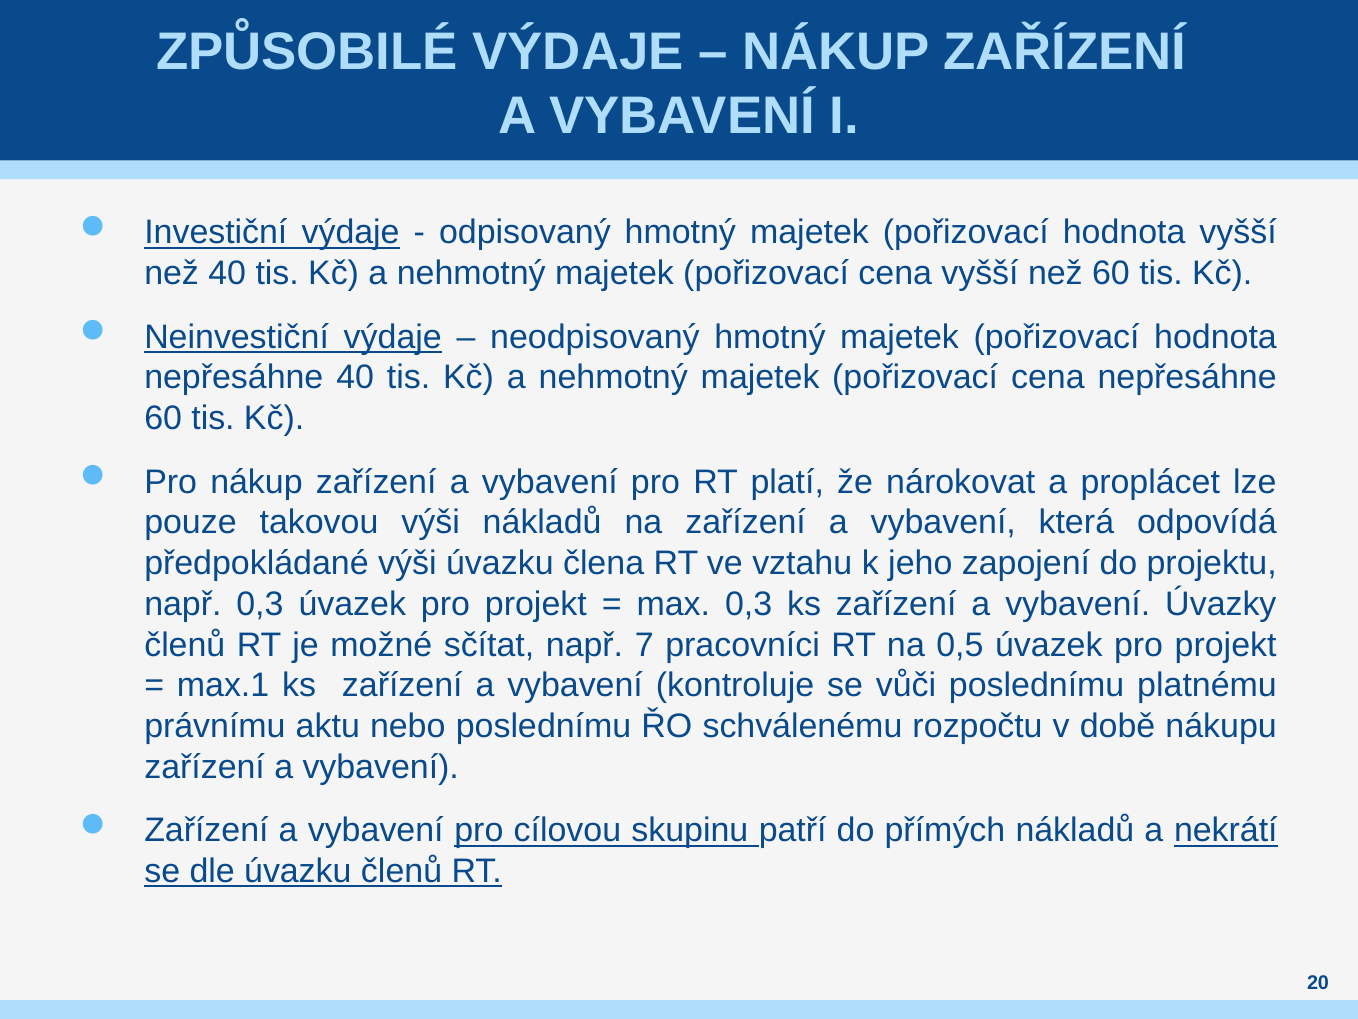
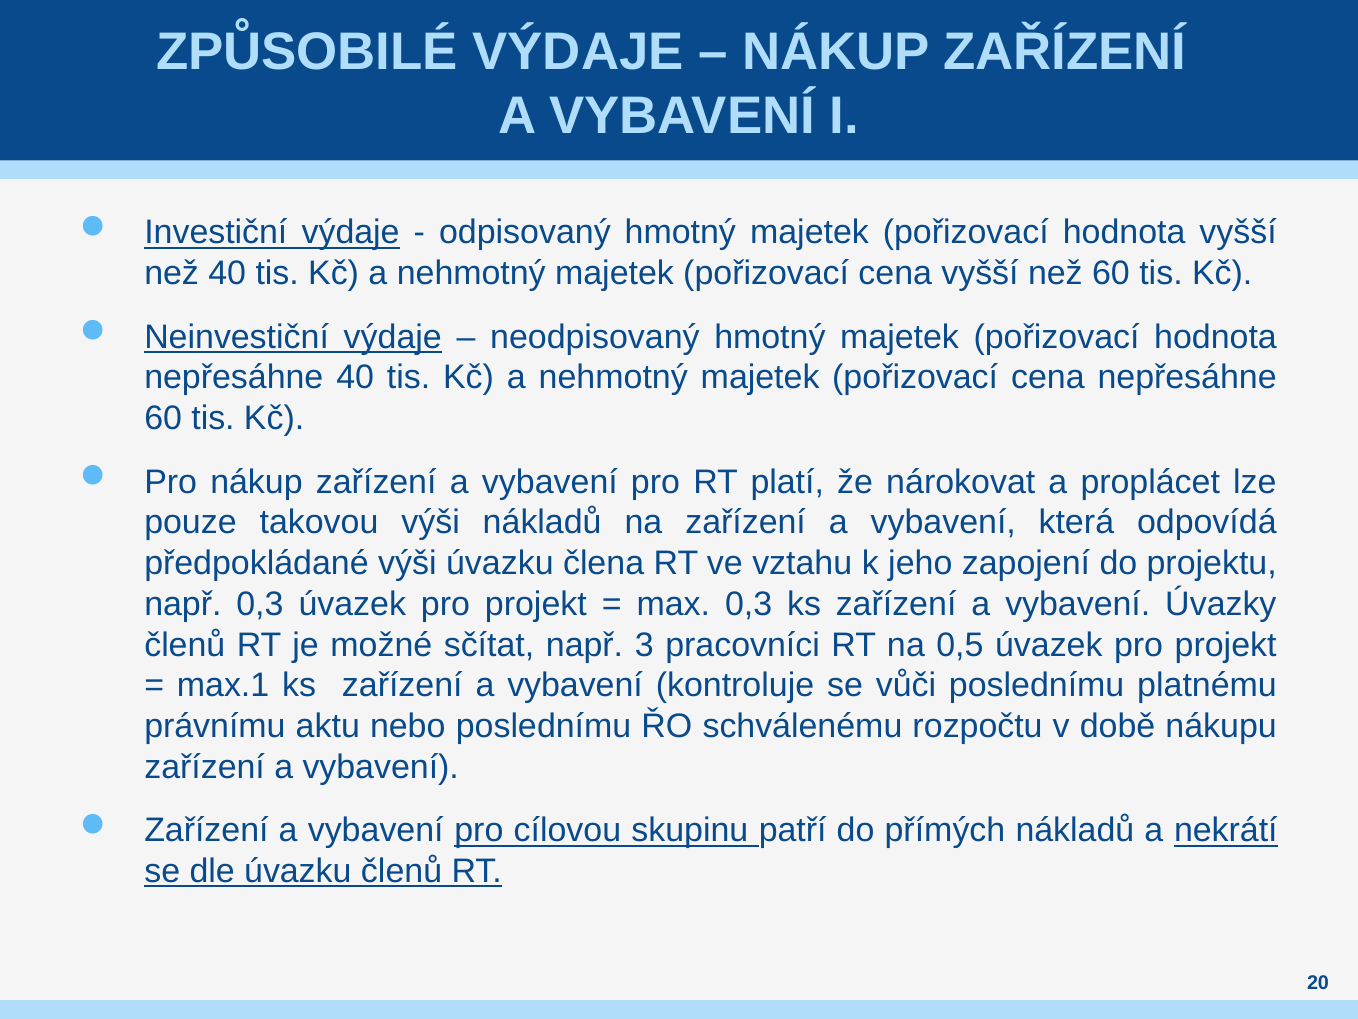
7: 7 -> 3 (644, 645)
